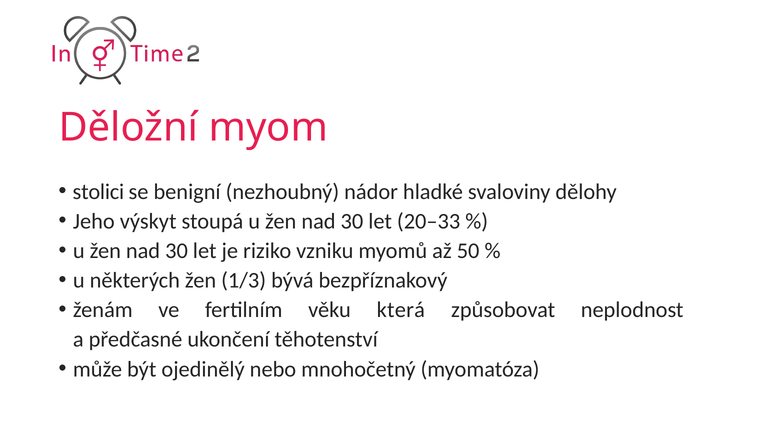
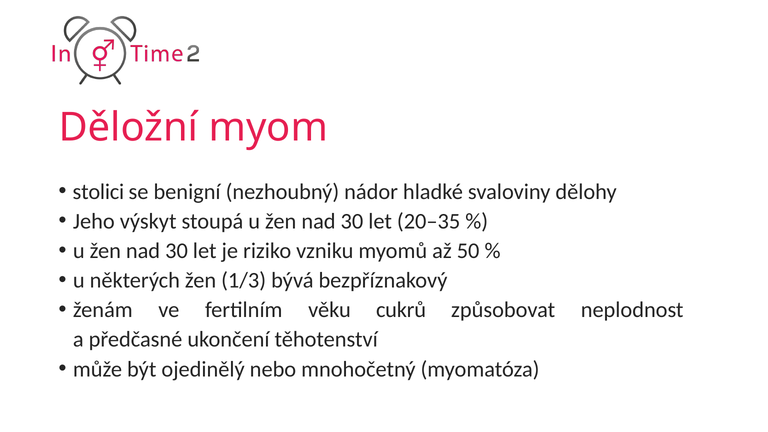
20–33: 20–33 -> 20–35 (429, 221)
která: která -> cukrů (401, 310)
